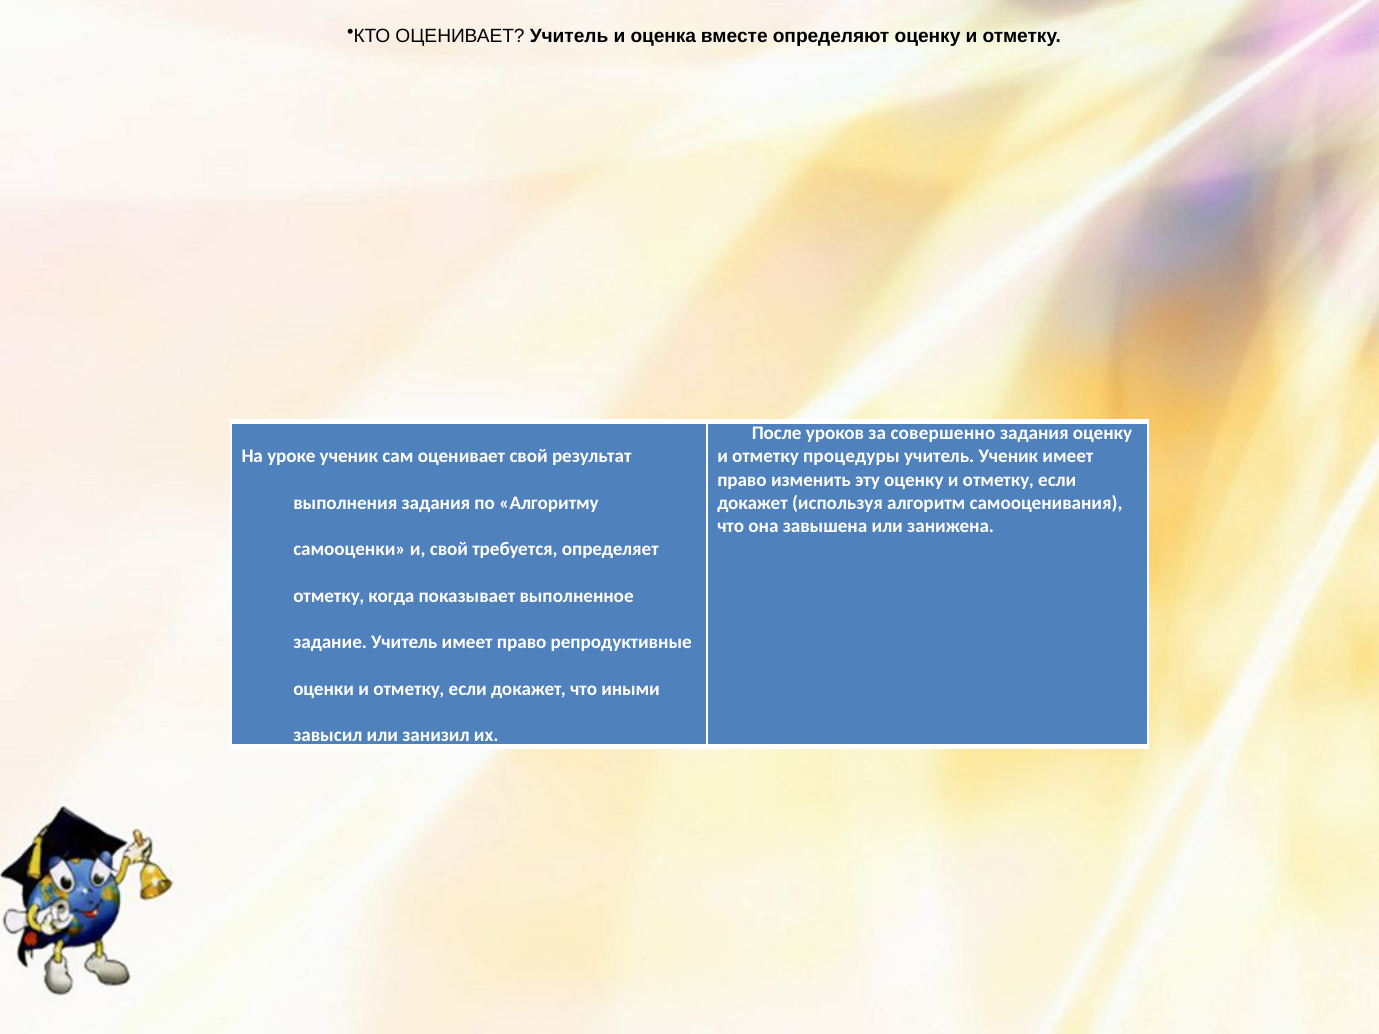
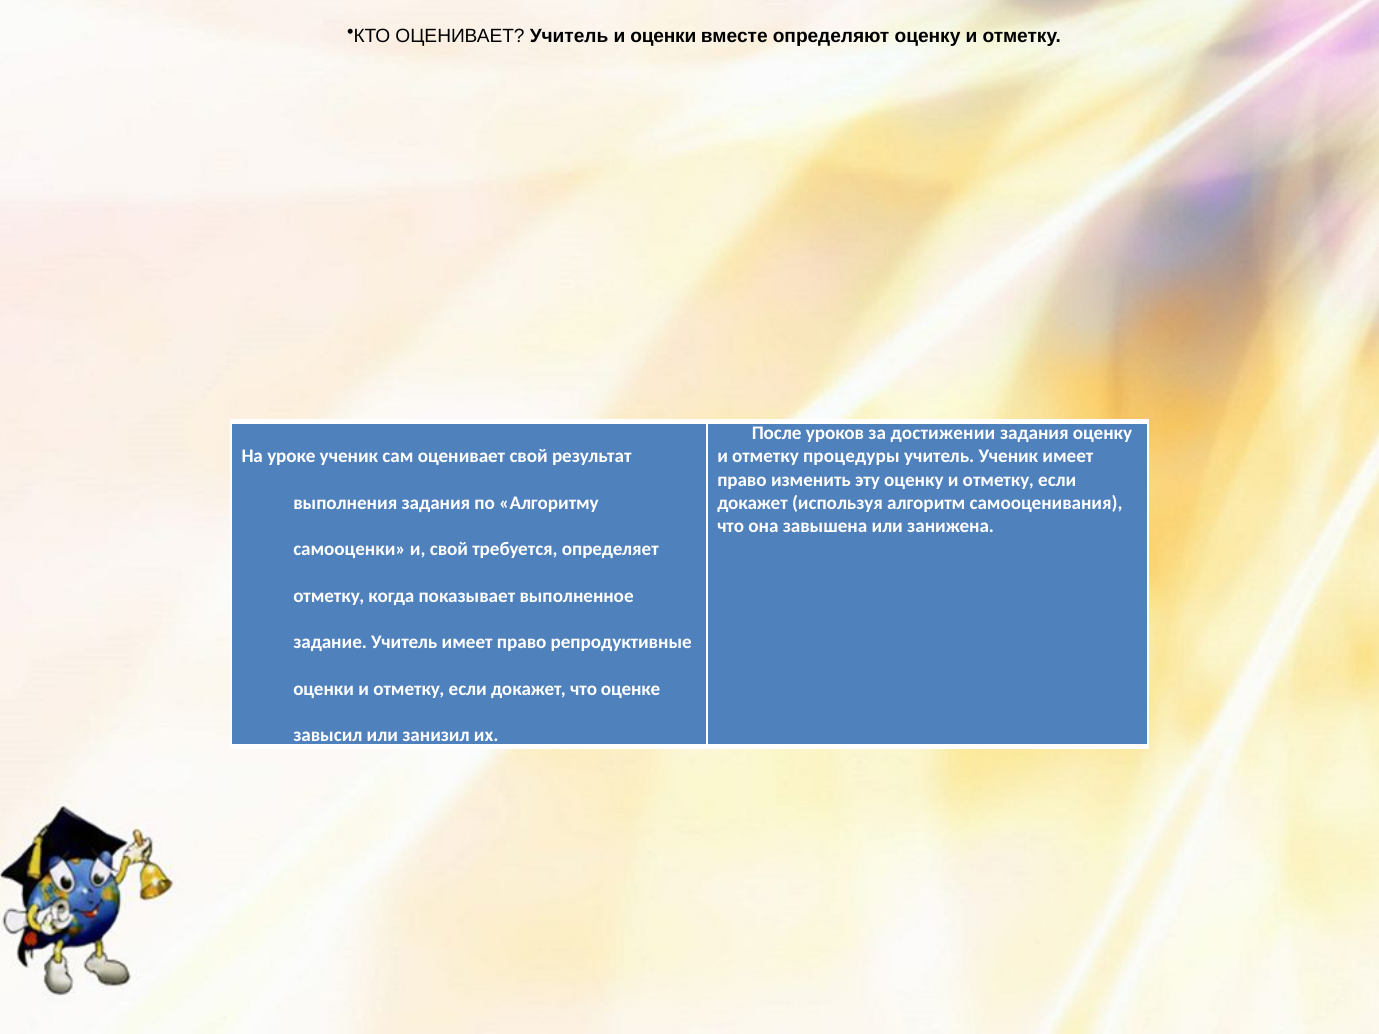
и оценка: оценка -> оценки (663, 36)
совершенно: совершенно -> достижении (943, 434)
иными: иными -> оценке (631, 689)
